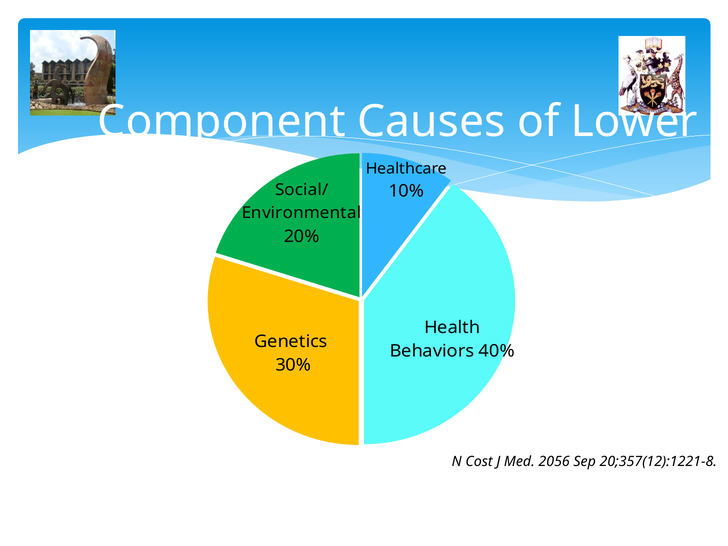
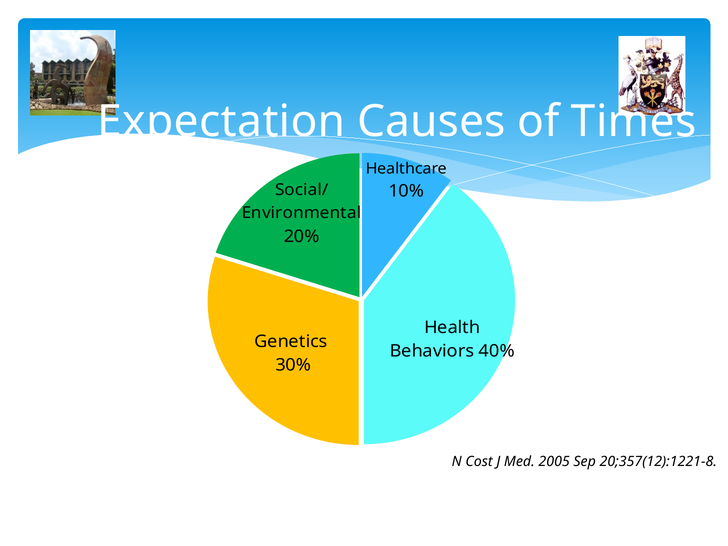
Component: Component -> Expectation (221, 121)
Lower: Lower -> Times (634, 121)
2056: 2056 -> 2005 (554, 462)
